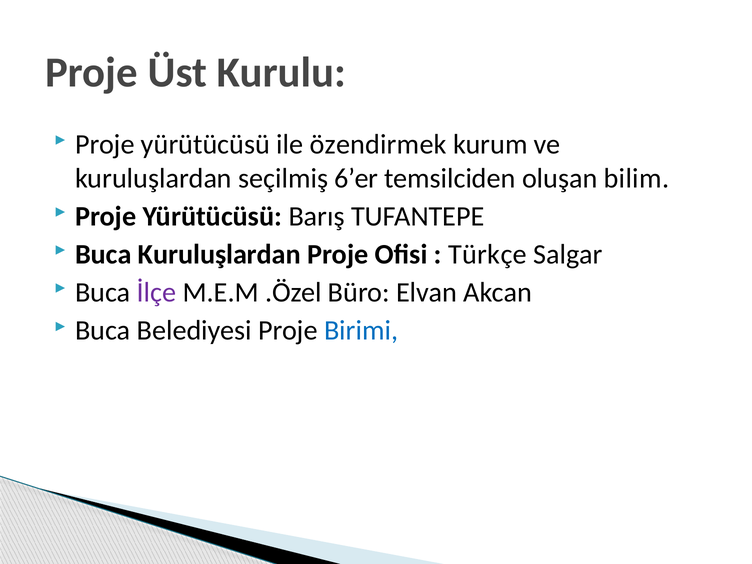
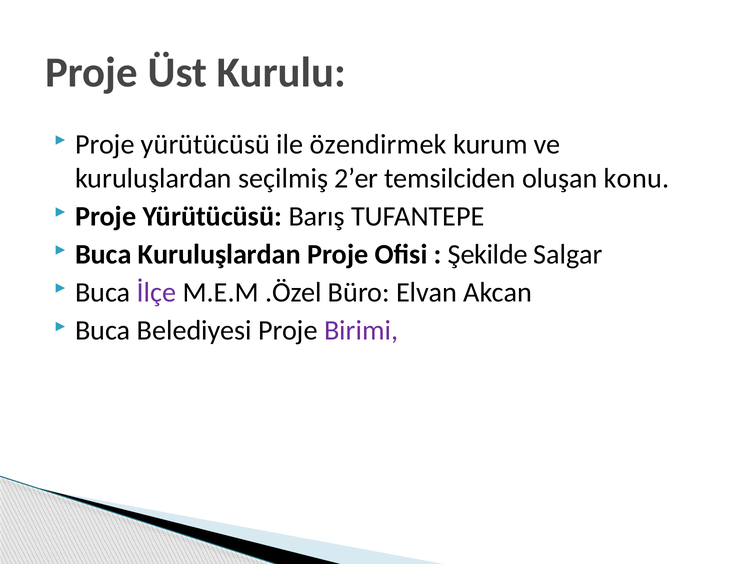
6’er: 6’er -> 2’er (356, 178)
bilim: bilim -> konu (637, 178)
Türkçe: Türkçe -> Şekilde (488, 254)
Birimi colour: blue -> purple (361, 330)
